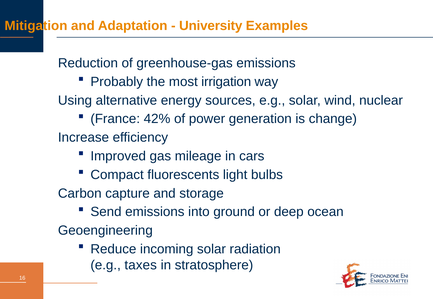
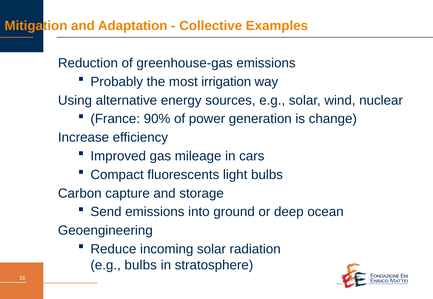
University: University -> Collective (211, 26)
42%: 42% -> 90% (157, 119)
e.g taxes: taxes -> bulbs (141, 266)
